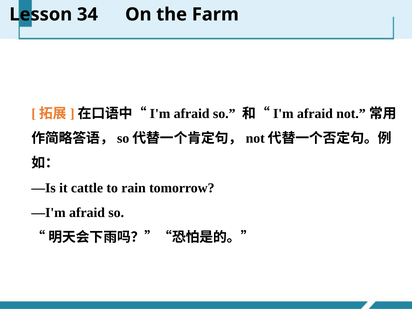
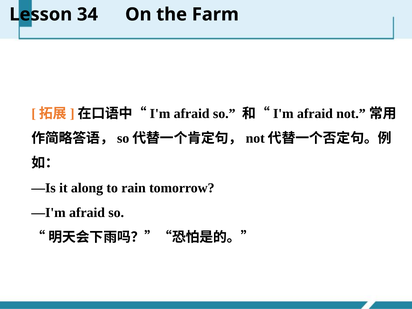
cattle: cattle -> along (87, 188)
